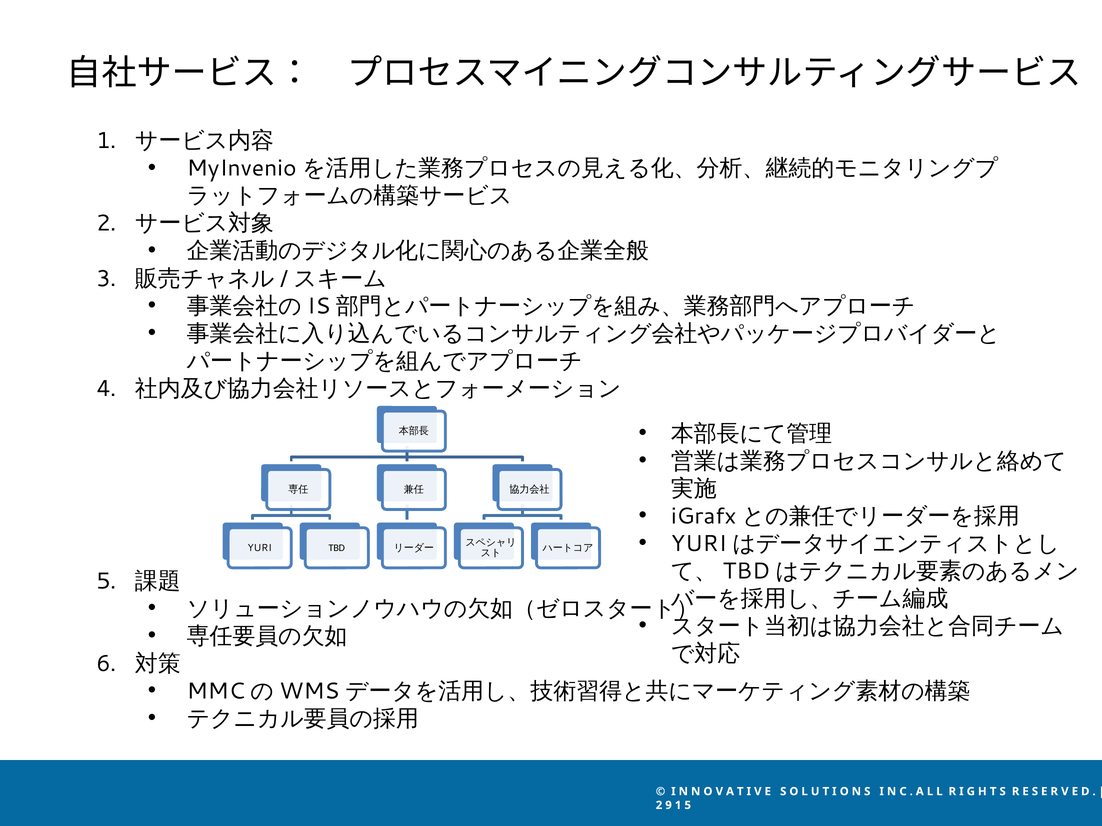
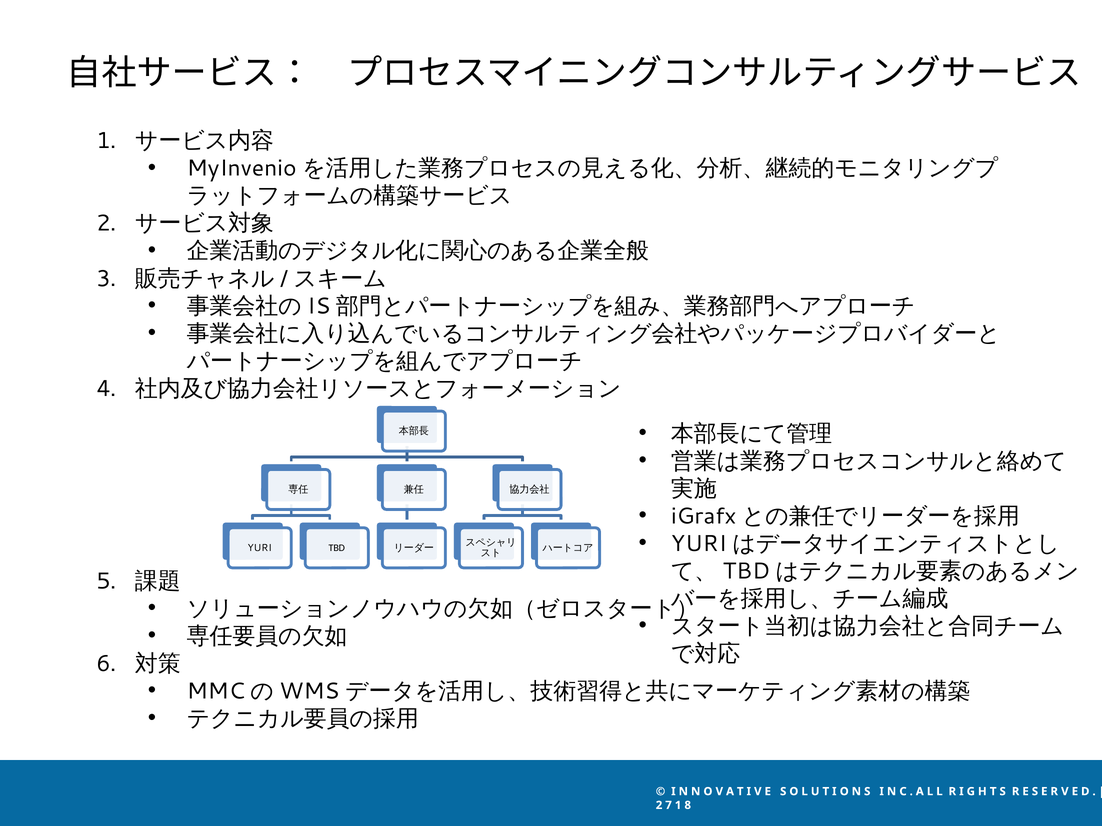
9: 9 -> 7 (669, 806)
1 5: 5 -> 8 (688, 806)
